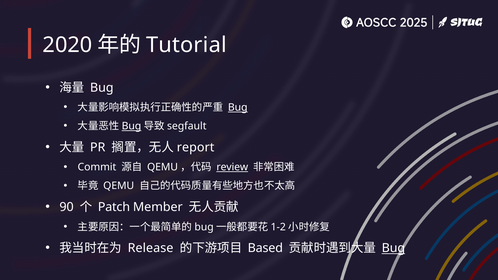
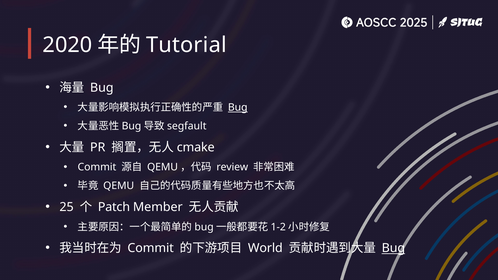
Bug underline: present -> none (131, 126)
report: report -> cmake (196, 147)
review underline: present -> none (232, 167)
90: 90 -> 25 (67, 207)
Release: Release -> Commit (151, 248)
Based: Based -> World (265, 248)
